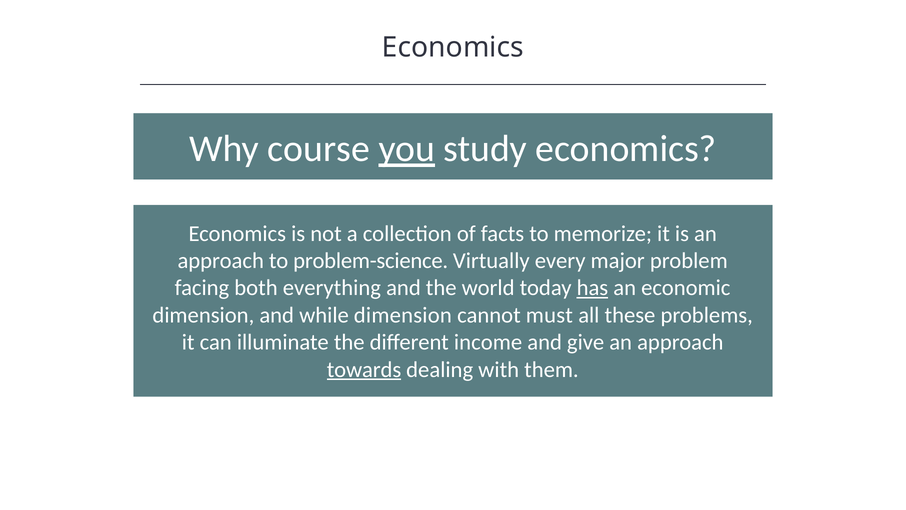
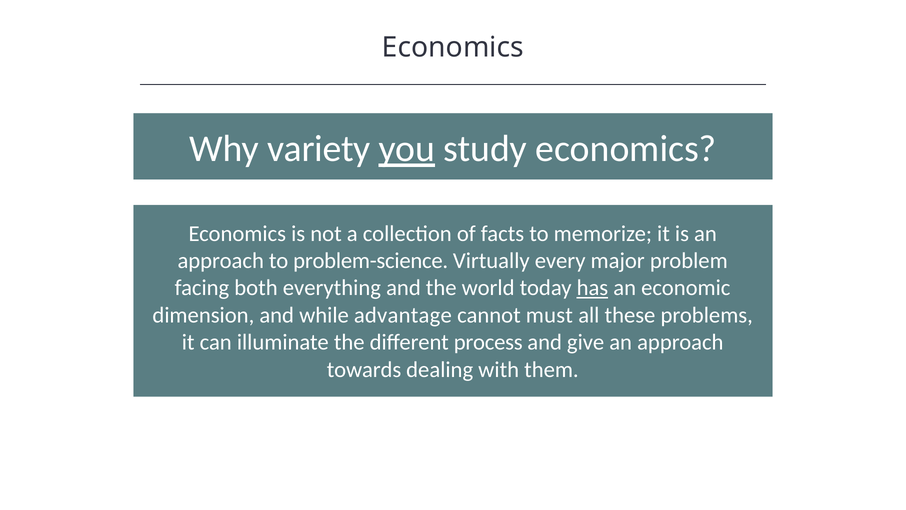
course: course -> variety (319, 149)
while dimension: dimension -> advantage (403, 315)
income: income -> process (488, 342)
towards underline: present -> none (364, 369)
